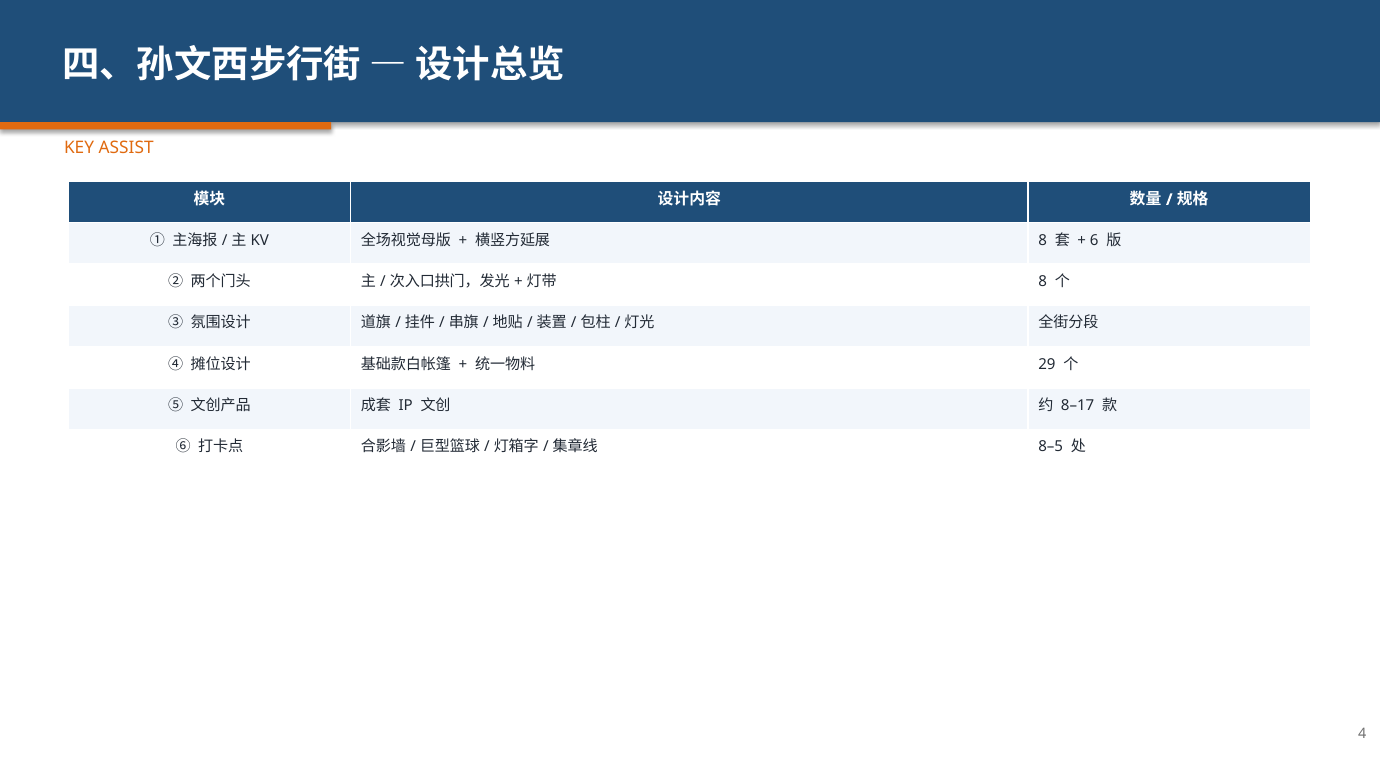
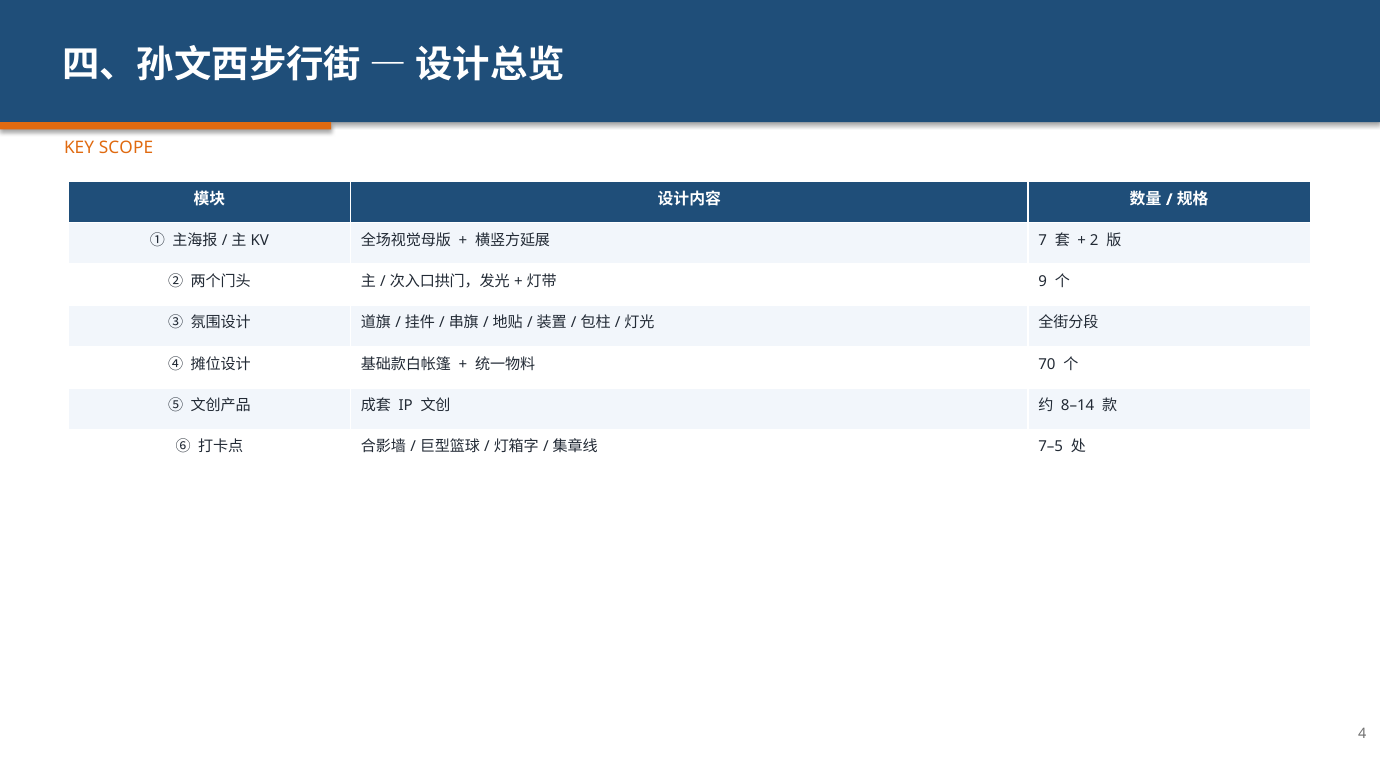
ASSIST: ASSIST -> SCOPE (126, 148)
8: 8 -> 7 (1043, 240)
6: 6 -> 2 (1094, 240)
8: 8 -> 9 (1043, 282)
29: 29 -> 70 (1047, 364)
8–17: 8–17 -> 8–14 (1078, 406)
8–5: 8–5 -> 7–5 (1051, 447)
